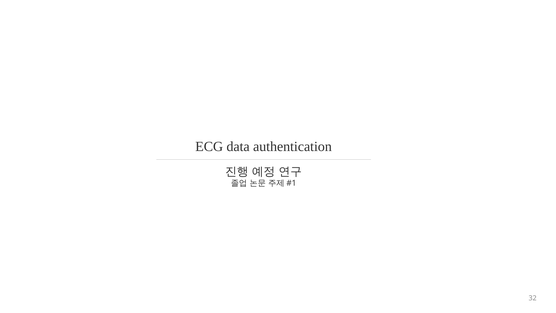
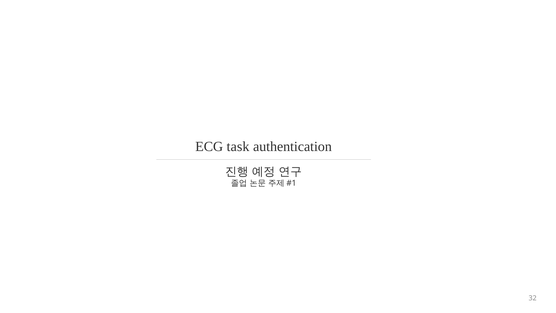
data: data -> task (238, 146)
